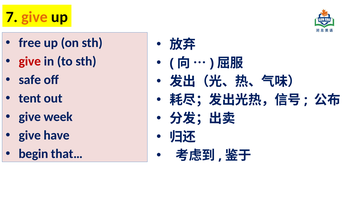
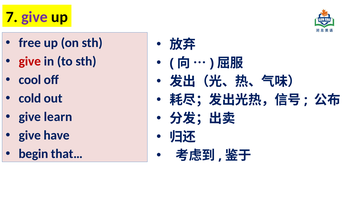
give colour: orange -> purple (35, 17)
safe: safe -> cool (30, 80)
tent: tent -> cold (30, 98)
week: week -> learn (58, 117)
